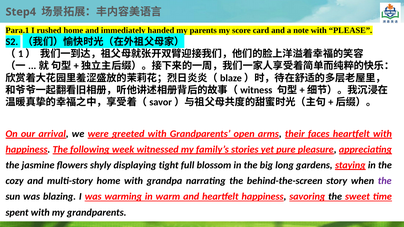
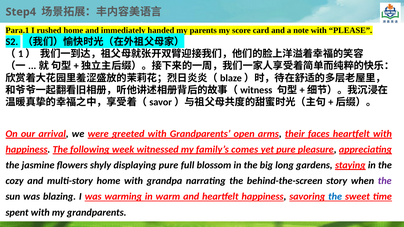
stories: stories -> comes (245, 150)
displaying tight: tight -> pure (169, 165)
the colour: black -> blue (335, 197)
